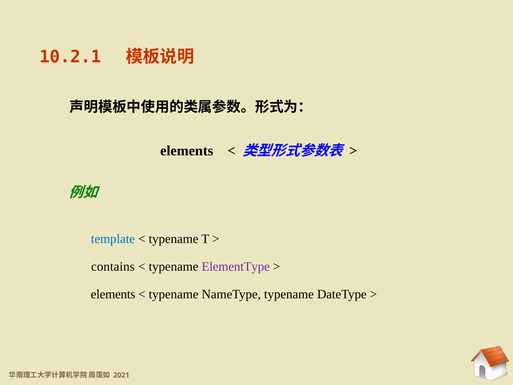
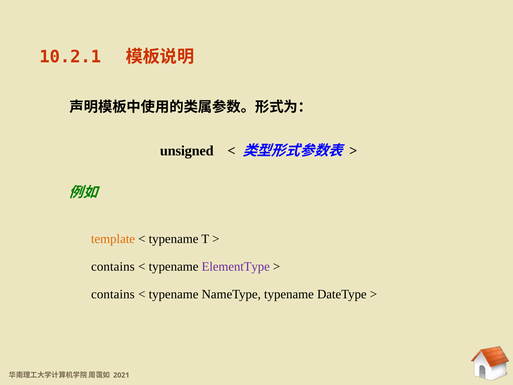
elements: elements -> unsigned (187, 151)
template colour: blue -> orange (113, 239)
elements: elements -> contains (113, 294)
